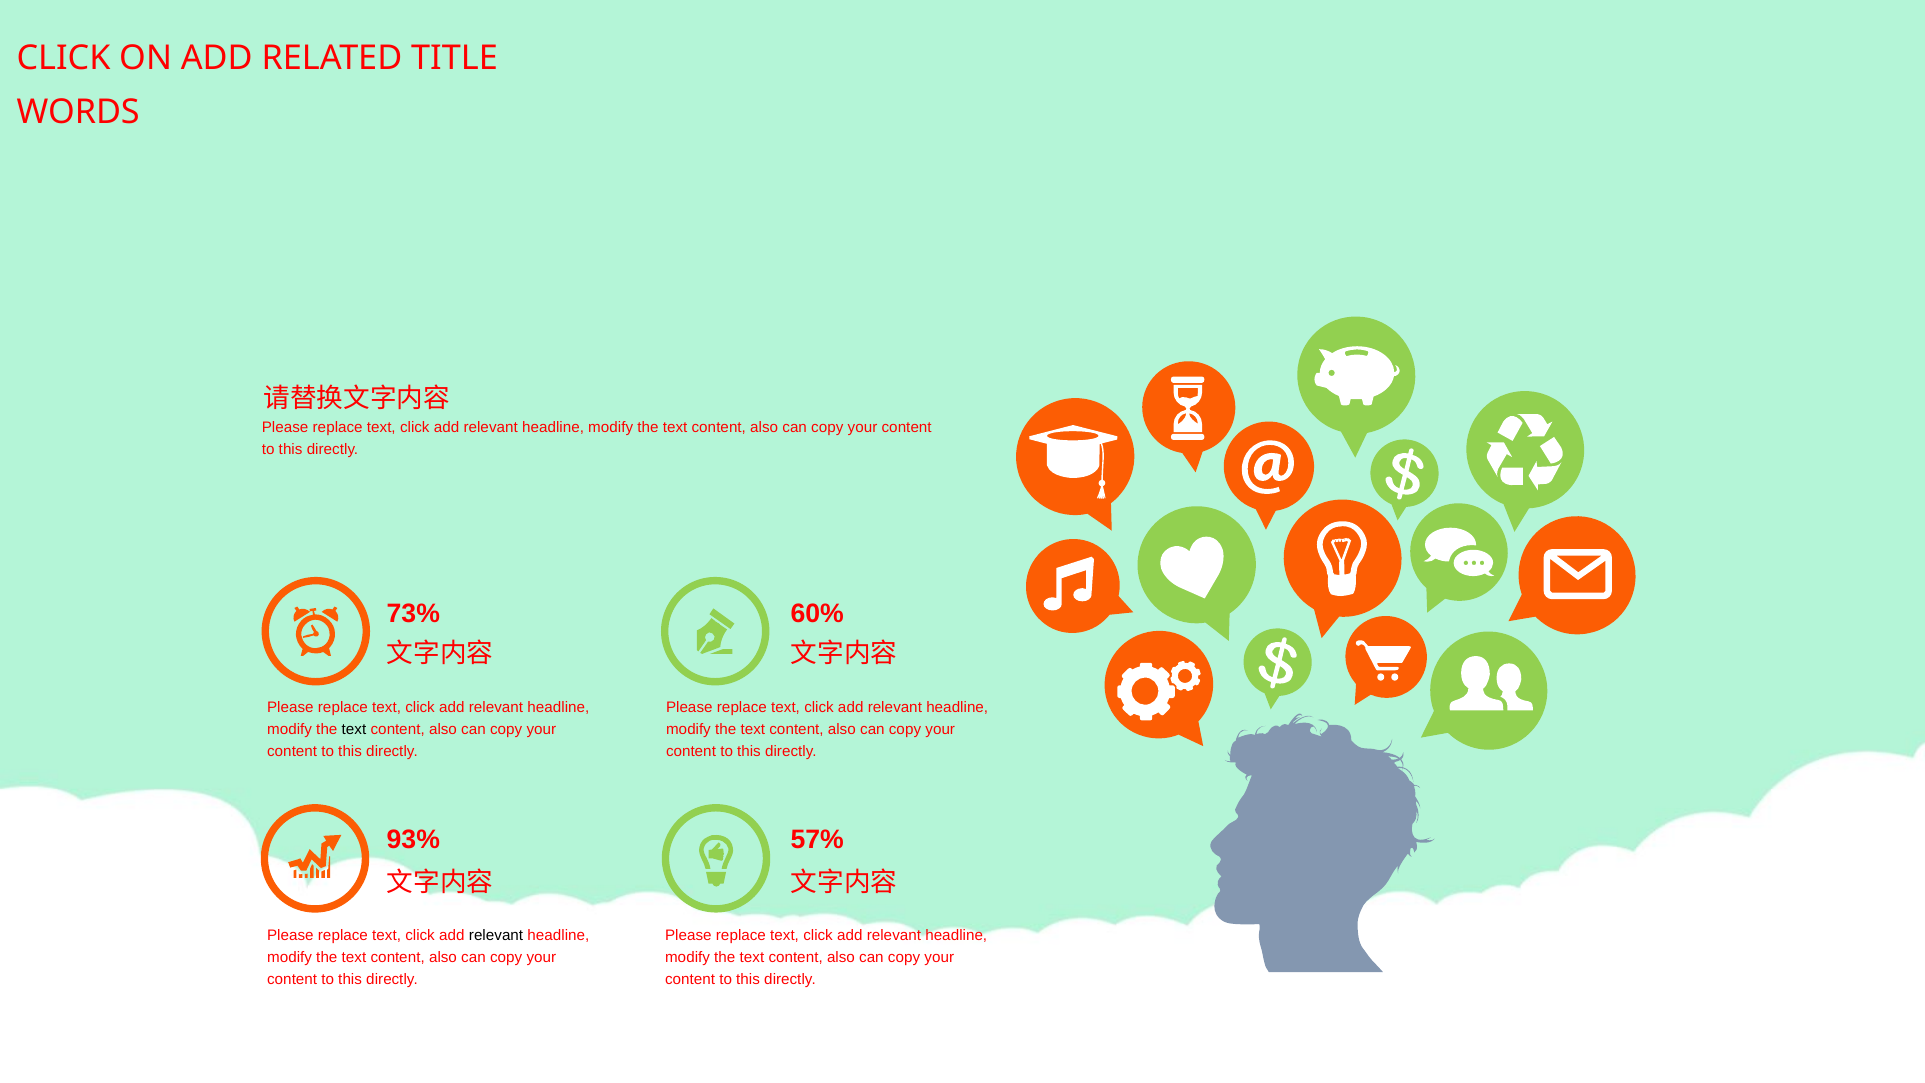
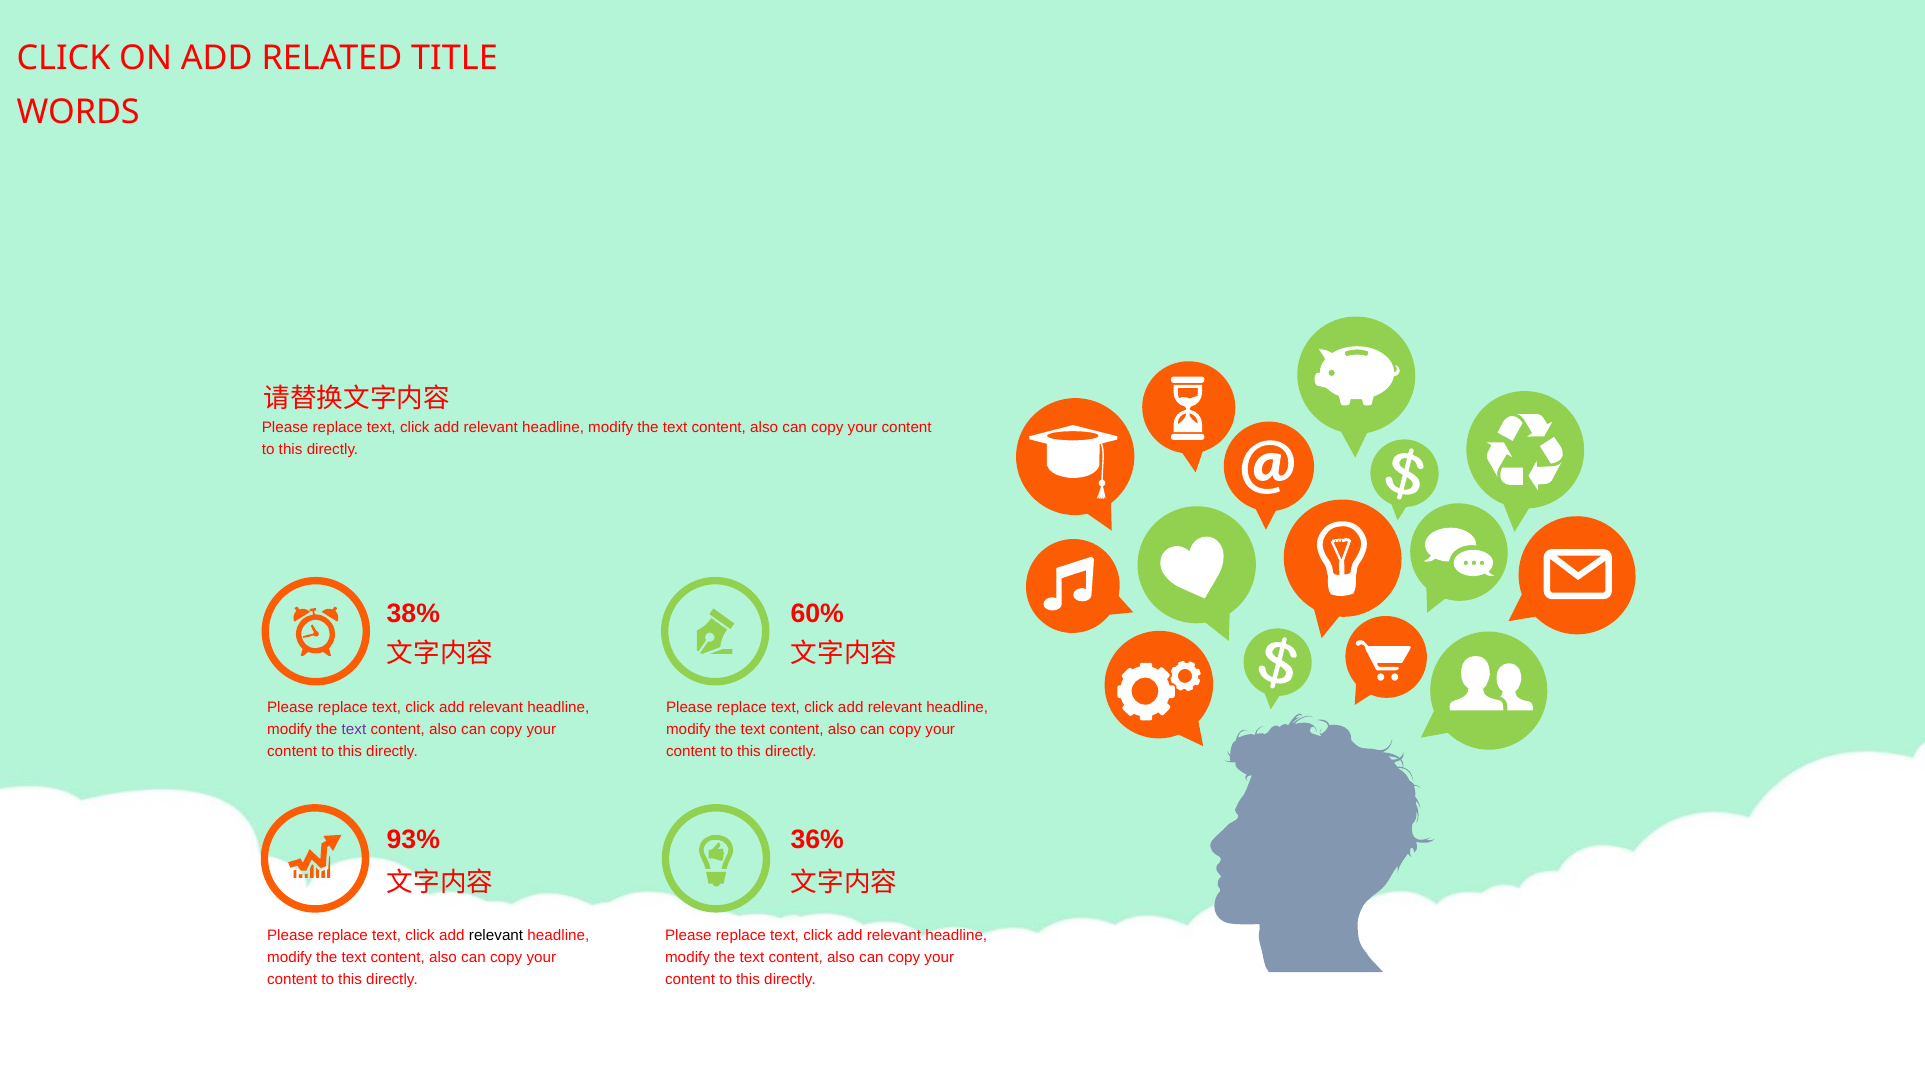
73%: 73% -> 38% (413, 614)
text colour: black -> purple (354, 729)
57%: 57% -> 36% (817, 840)
